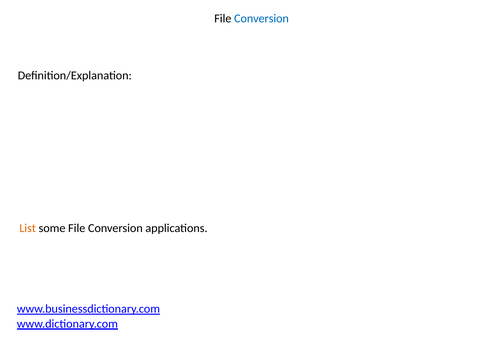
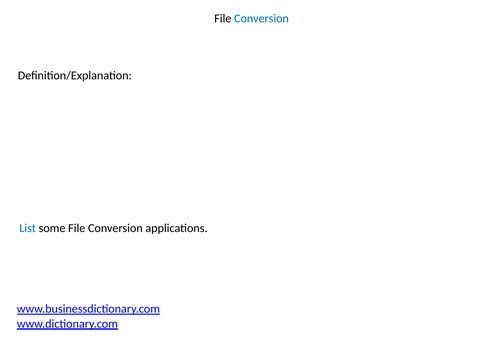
List colour: orange -> blue (28, 229)
